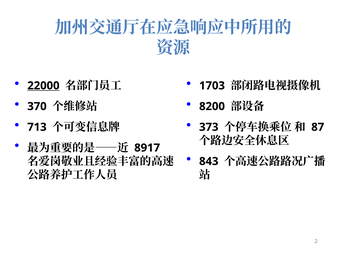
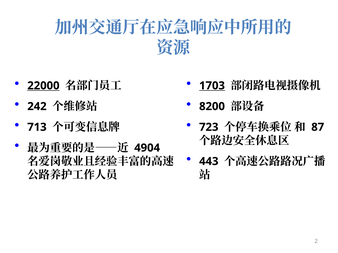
1703 underline: none -> present (212, 86)
370: 370 -> 242 (37, 107)
373: 373 -> 723 (209, 127)
8917: 8917 -> 4904 (147, 148)
843: 843 -> 443 (209, 162)
